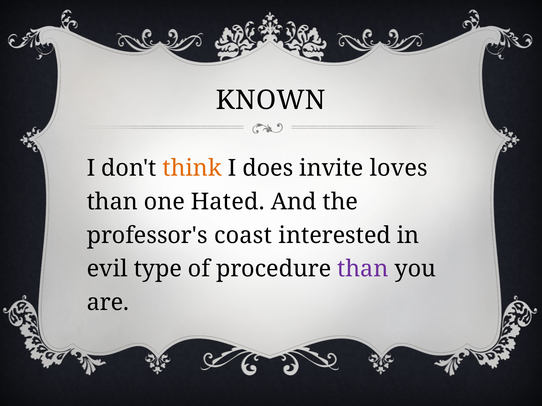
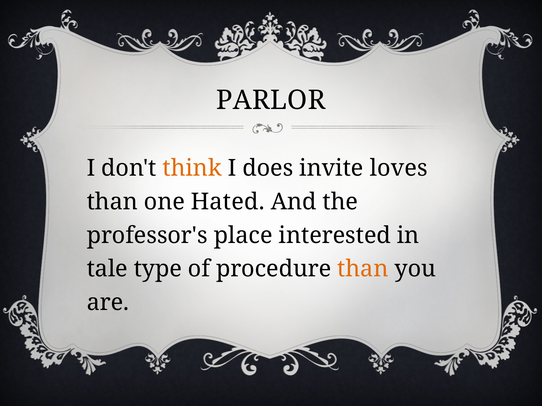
KNOWN: KNOWN -> PARLOR (271, 100)
coast: coast -> place (243, 236)
evil: evil -> tale (107, 269)
than colour: purple -> orange (363, 269)
